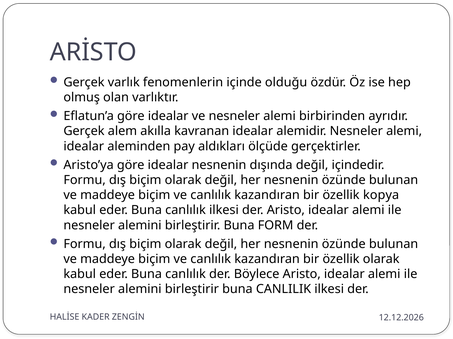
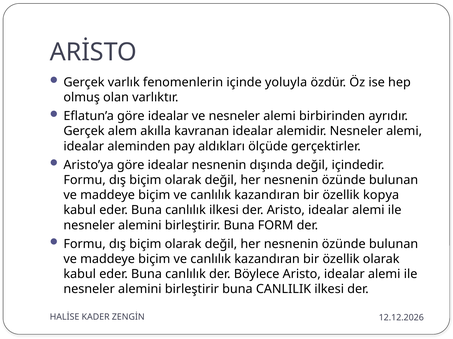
olduğu: olduğu -> yoluyla (286, 82)
